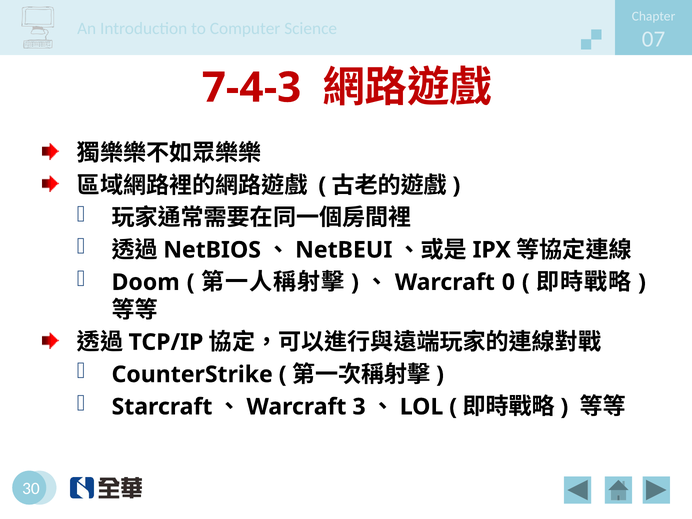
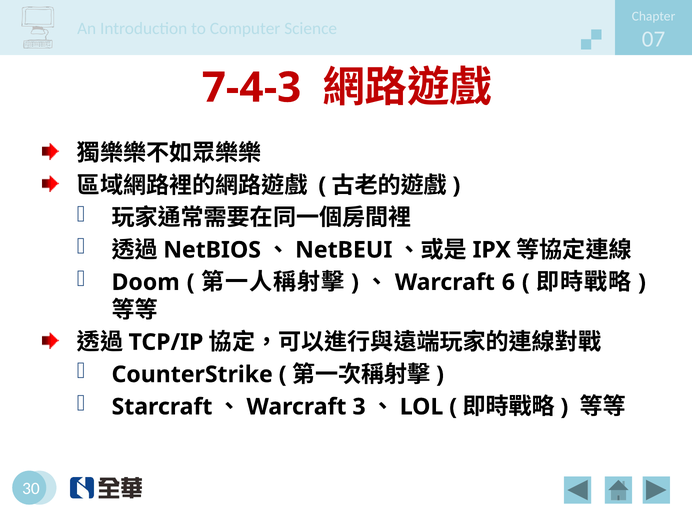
0: 0 -> 6 (508, 282)
